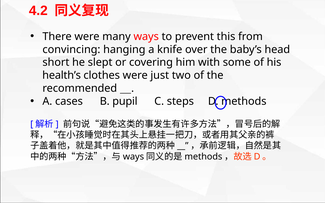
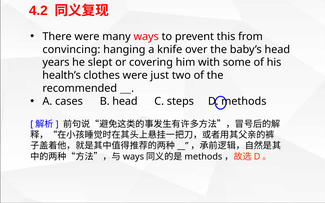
short: short -> years (56, 62)
B pupil: pupil -> head (125, 101)
